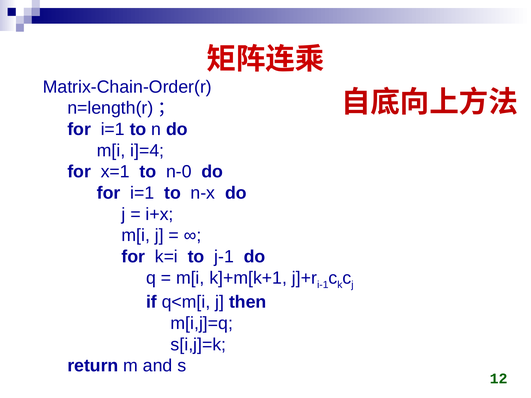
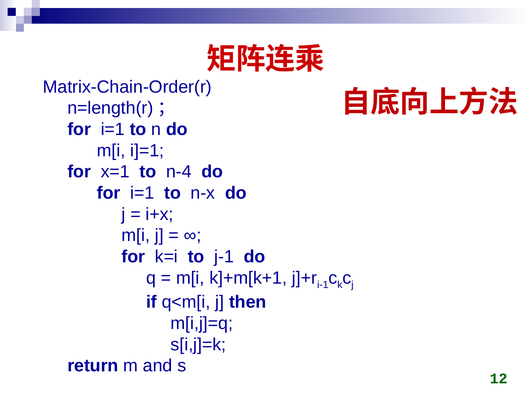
i]=4: i]=4 -> i]=1 (147, 151)
n-0: n-0 -> n-4 (179, 172)
